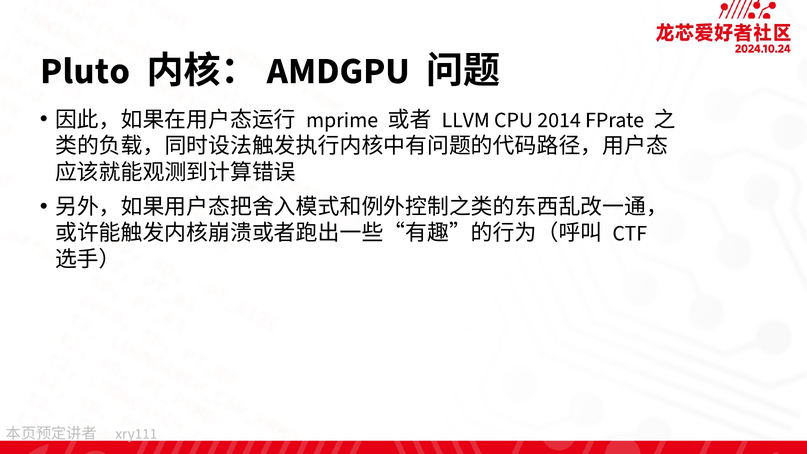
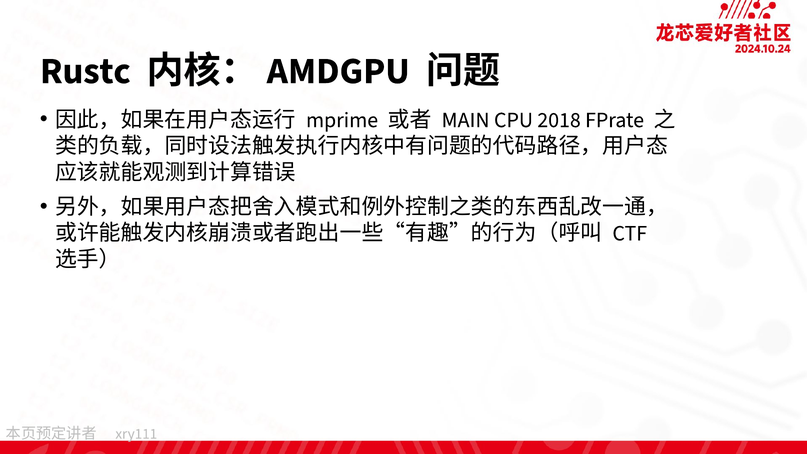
Pluto: Pluto -> Rustc (85, 71)
LLVM: LLVM -> MAIN (466, 120)
2014: 2014 -> 2018 (559, 120)
